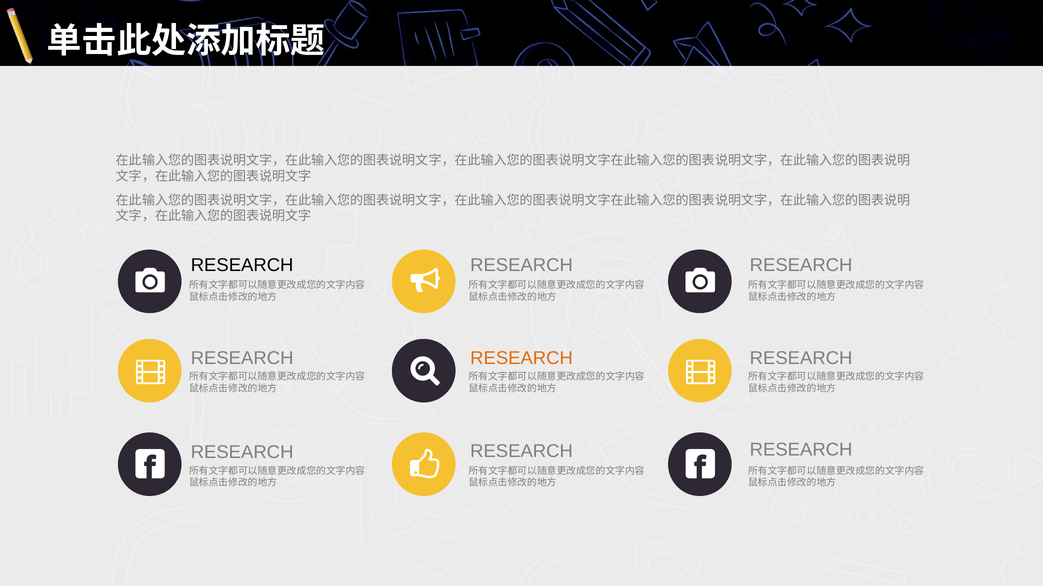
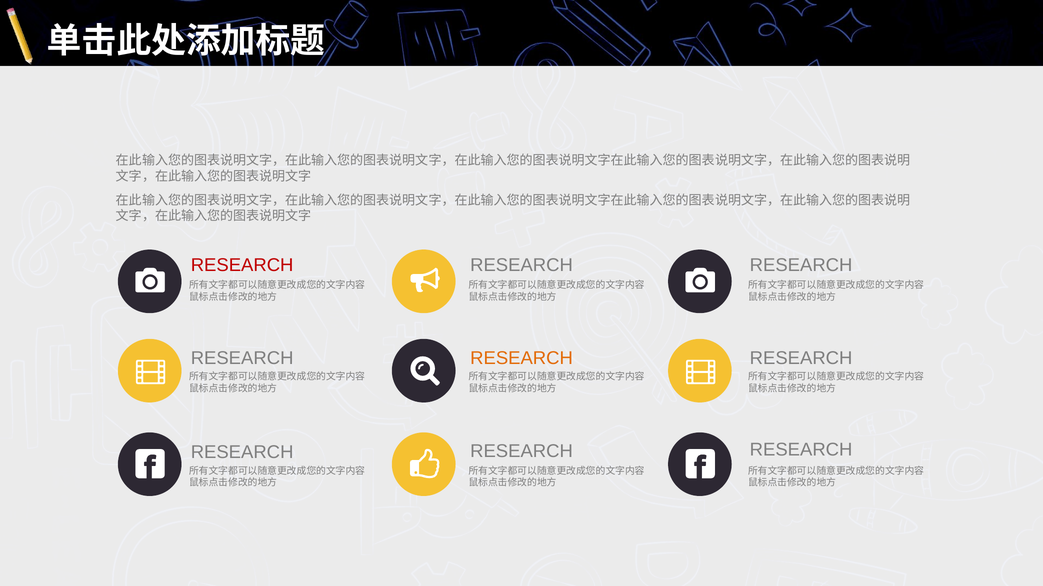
RESEARCH colour: black -> red (242, 266)
